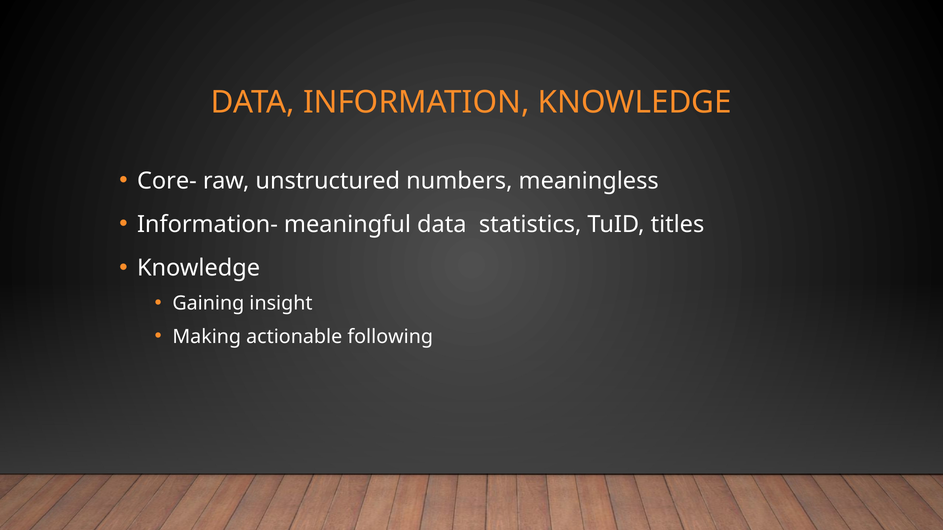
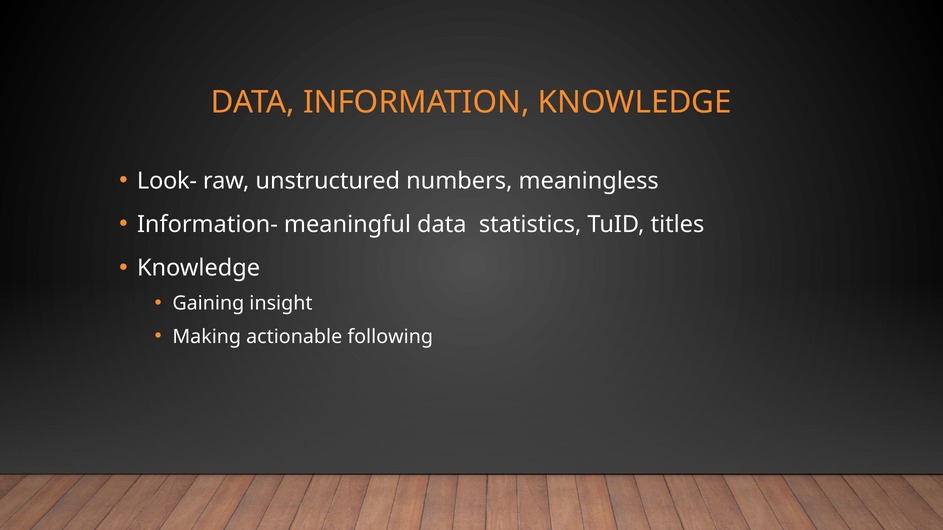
Core-: Core- -> Look- (167, 181)
